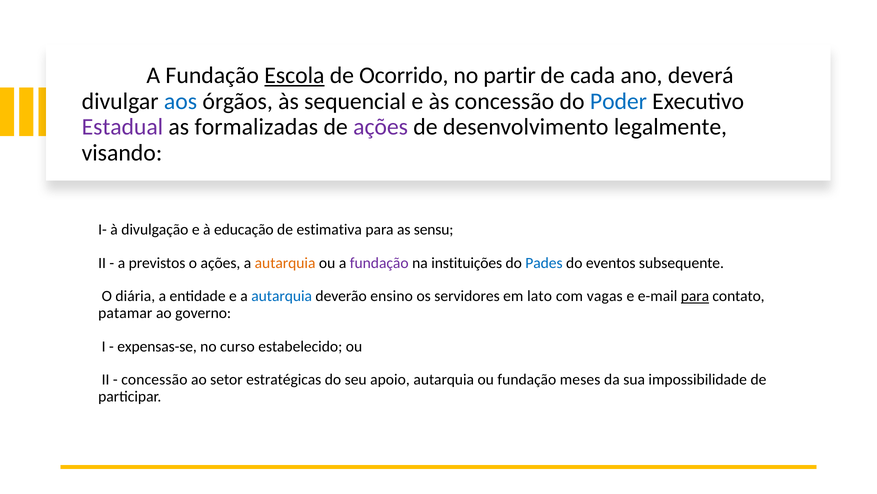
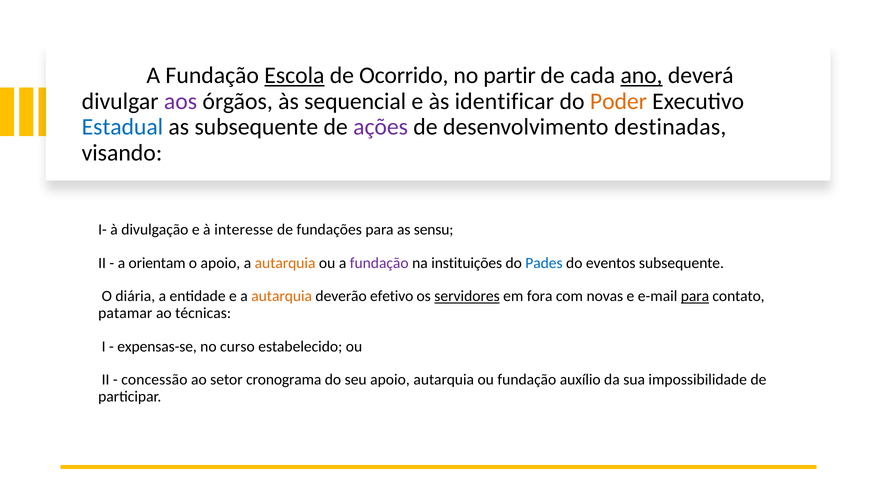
ano underline: none -> present (642, 75)
aos colour: blue -> purple (181, 101)
às concessão: concessão -> identificar (504, 101)
Poder colour: blue -> orange (618, 101)
Estadual colour: purple -> blue (122, 127)
as formalizadas: formalizadas -> subsequente (256, 127)
legalmente: legalmente -> destinadas (670, 127)
educação: educação -> interesse (244, 229)
estimativa: estimativa -> fundações (329, 229)
previstos: previstos -> orientam (157, 263)
o ações: ações -> apoio (220, 263)
autarquia colour: blue -> orange (282, 296)
ensino: ensino -> efetivo (392, 296)
servidores underline: none -> present (467, 296)
lato: lato -> fora (540, 296)
vagas: vagas -> novas (605, 296)
governo: governo -> técnicas (203, 313)
estratégicas: estratégicas -> cronograma (284, 379)
meses: meses -> auxílio (580, 379)
